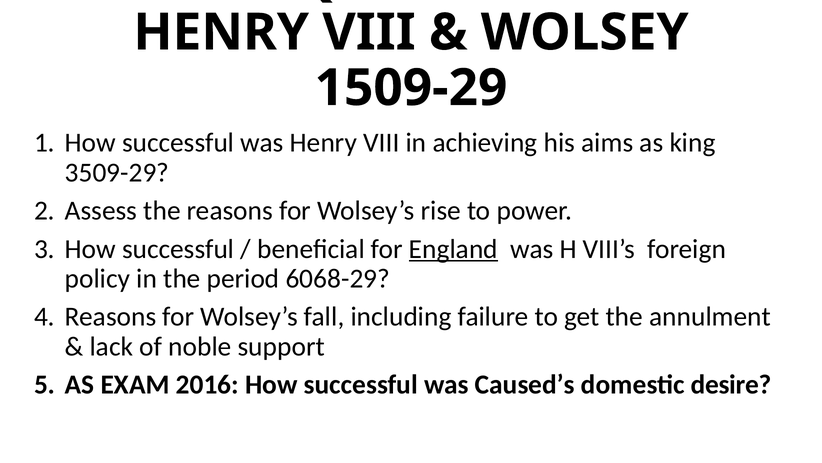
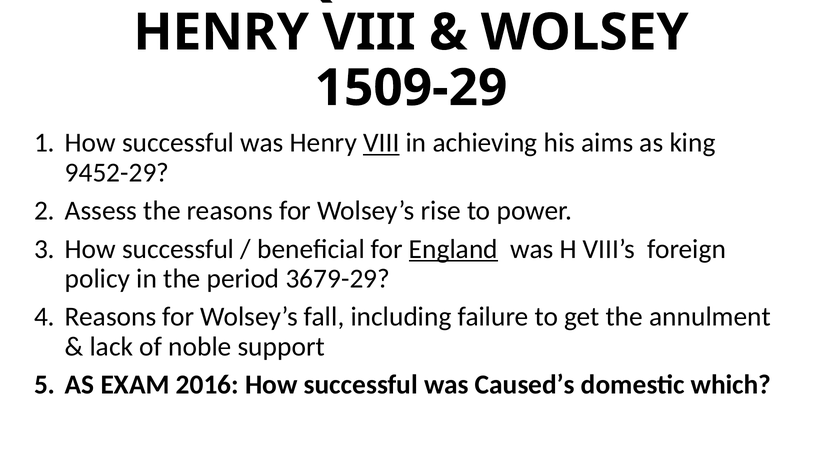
VIII underline: none -> present (381, 143)
3509-29: 3509-29 -> 9452-29 (117, 172)
6068-29: 6068-29 -> 3679-29 (338, 278)
desire: desire -> which (731, 384)
